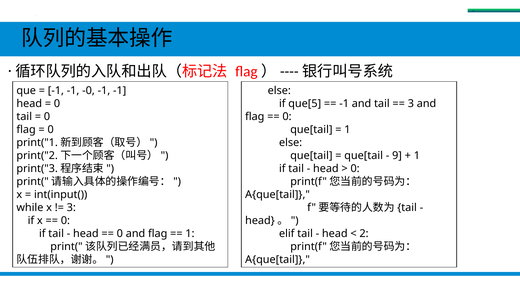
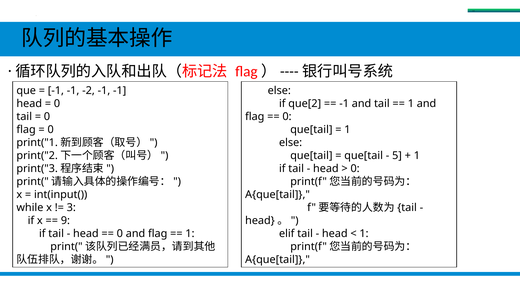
-0: -0 -> -2 (89, 91)
que[5: que[5 -> que[2 (305, 104)
3: 3 -> 1 (411, 104)
9: 9 -> 5 (397, 156)
0: 0 -> 9 (65, 221)
2: 2 -> 1 (364, 234)
